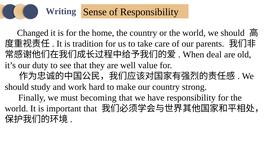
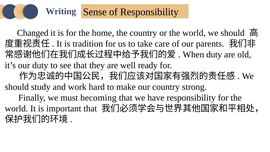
When deal: deal -> duty (214, 54)
value: value -> ready (148, 65)
